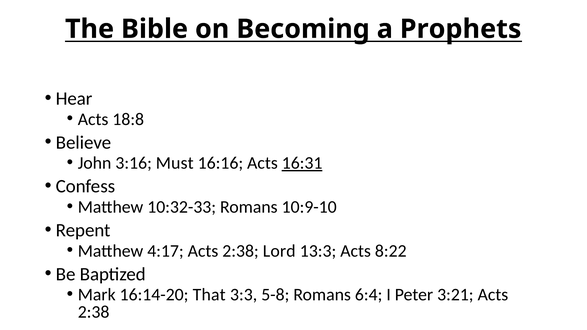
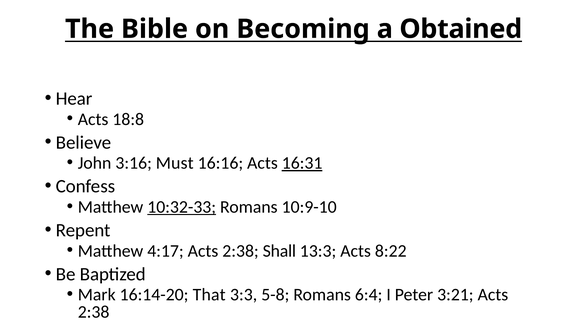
Prophets: Prophets -> Obtained (461, 29)
10:32-33 underline: none -> present (182, 207)
Lord: Lord -> Shall (279, 251)
